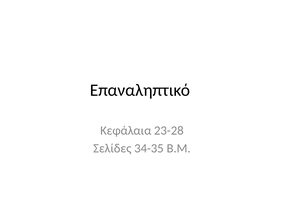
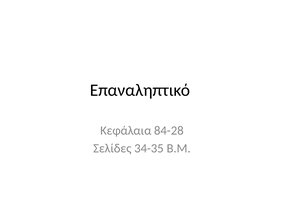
23-28: 23-28 -> 84-28 (169, 131)
